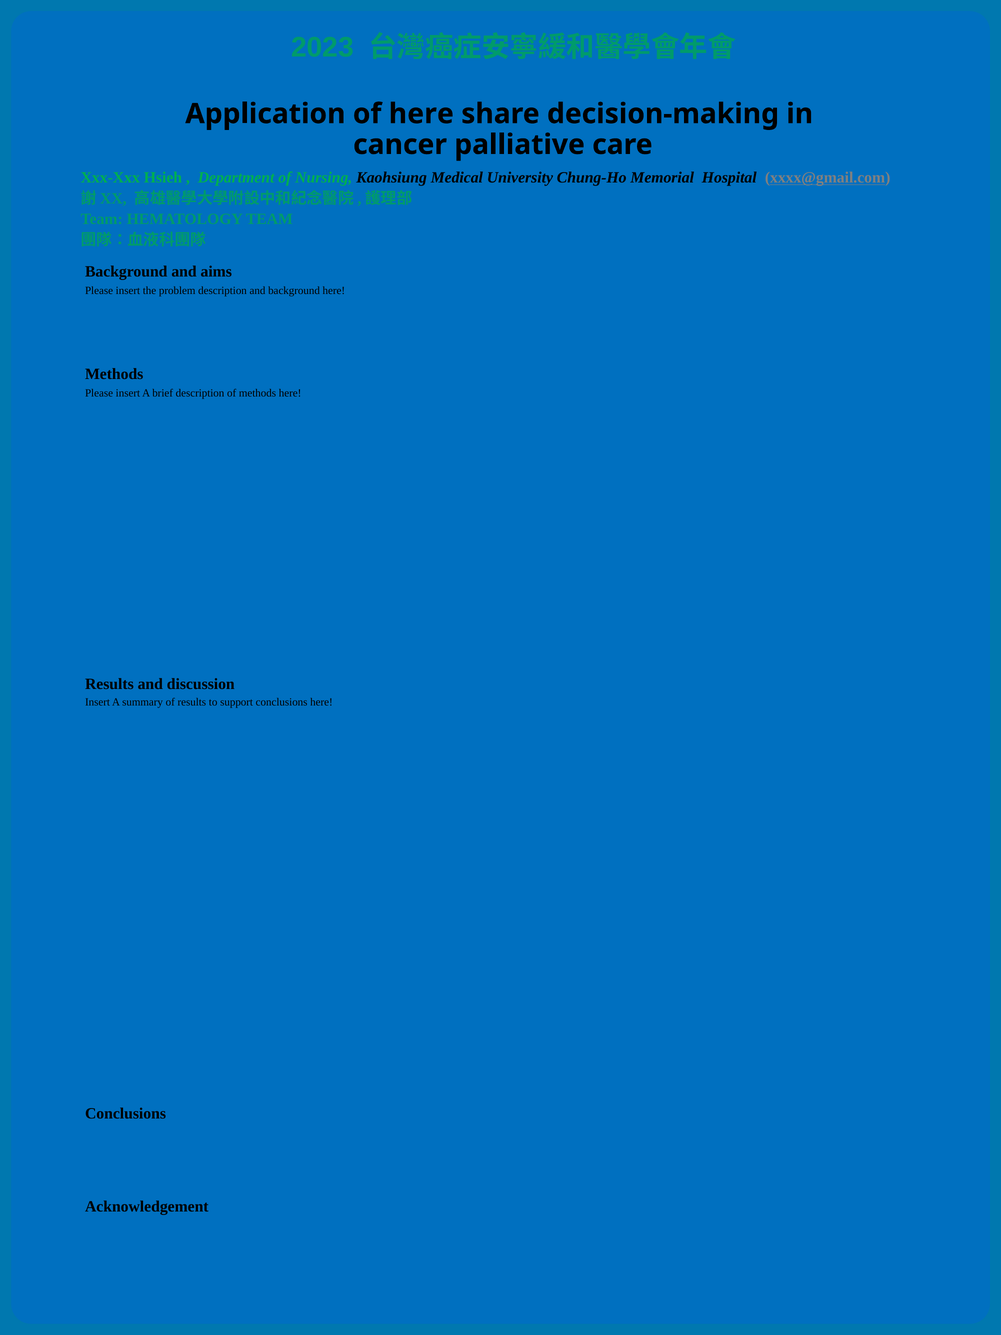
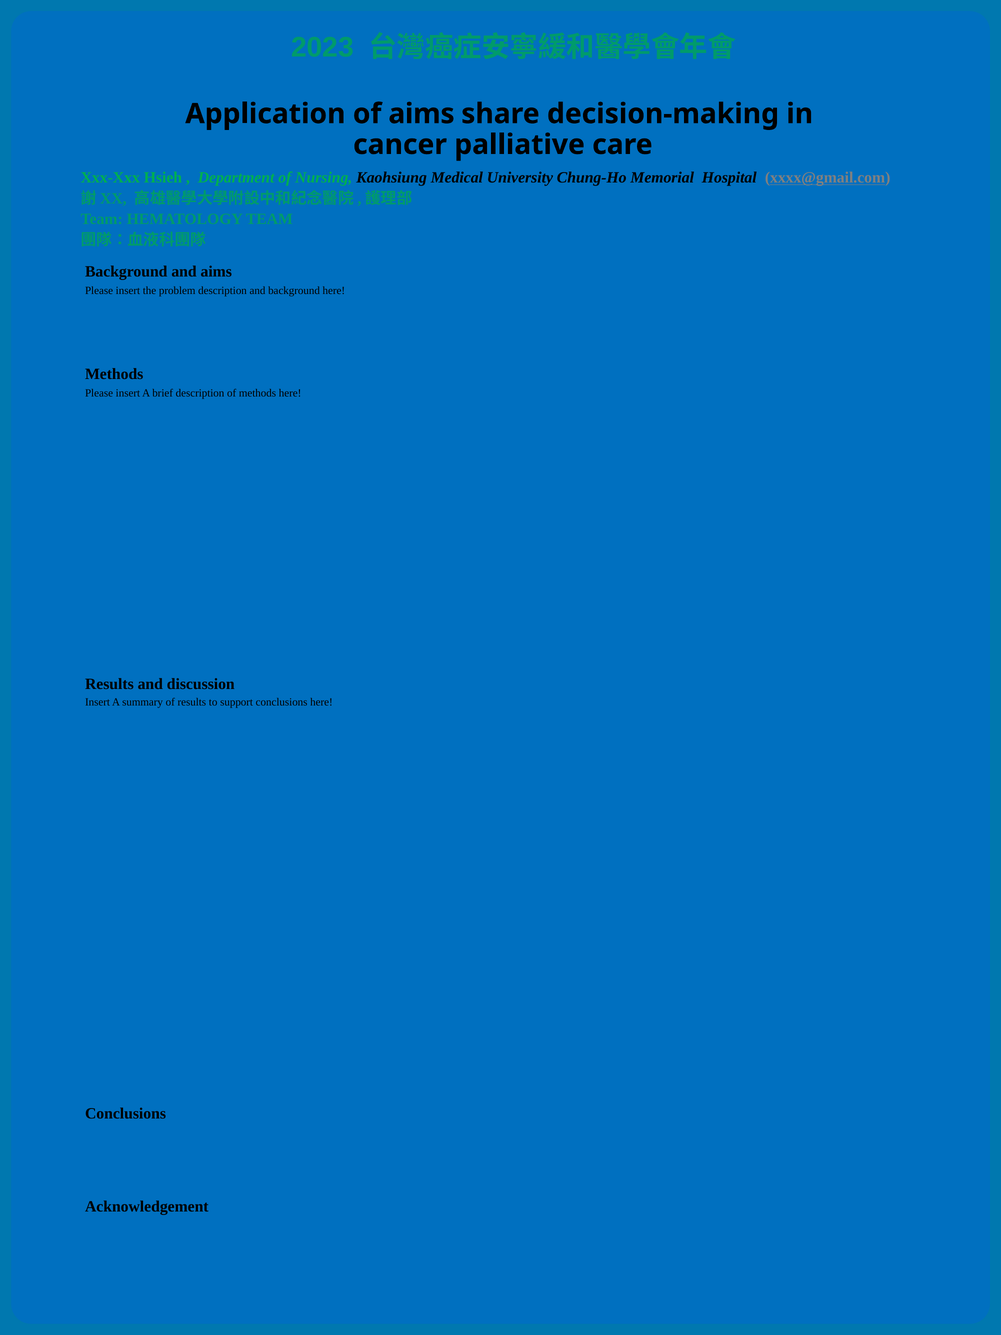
of here: here -> aims (421, 114)
